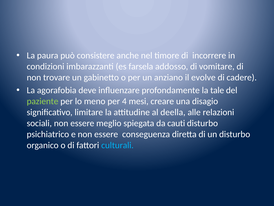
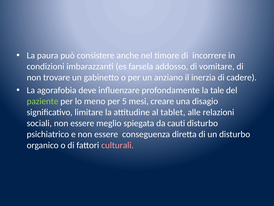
evolve: evolve -> inerzia (203, 77)
4: 4 -> 5 (124, 101)
deella: deella -> tablet (173, 112)
culturali colour: light blue -> pink (117, 145)
